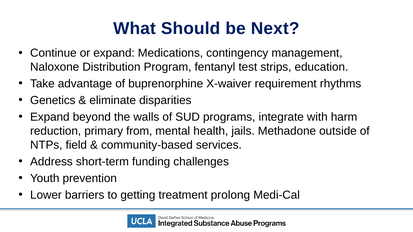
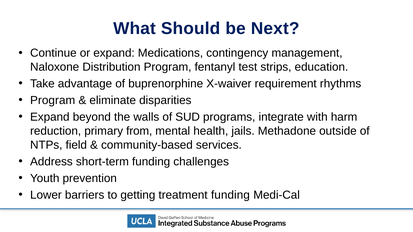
Genetics: Genetics -> Program (53, 101)
treatment prolong: prolong -> funding (230, 195)
